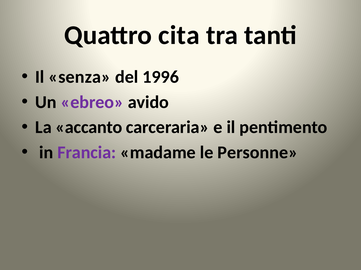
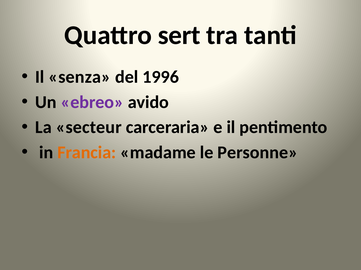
cita: cita -> sert (179, 35)
accanto: accanto -> secteur (89, 128)
Francia colour: purple -> orange (87, 153)
